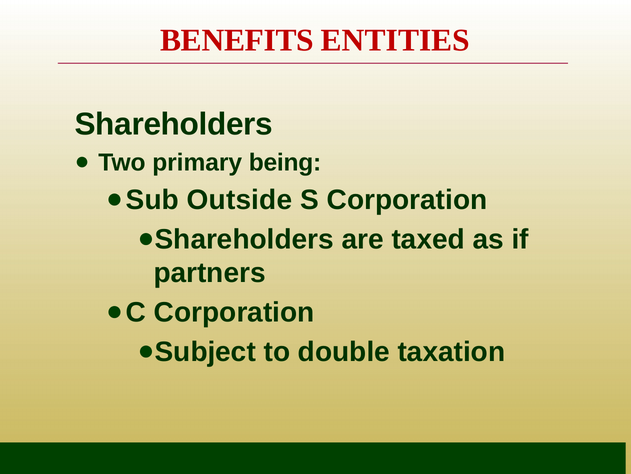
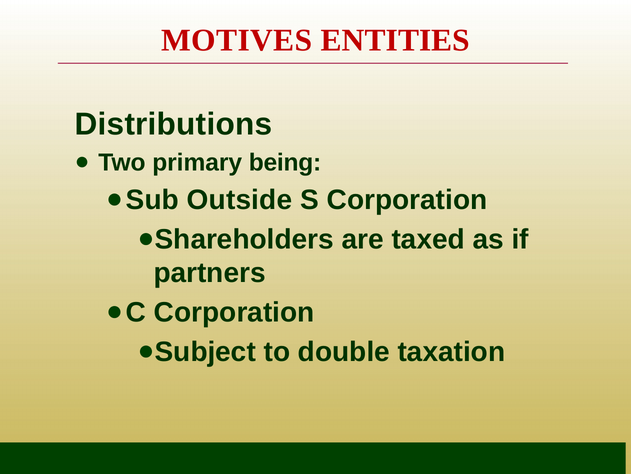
BENEFITS: BENEFITS -> MOTIVES (237, 40)
Shareholders: Shareholders -> Distributions (173, 124)
